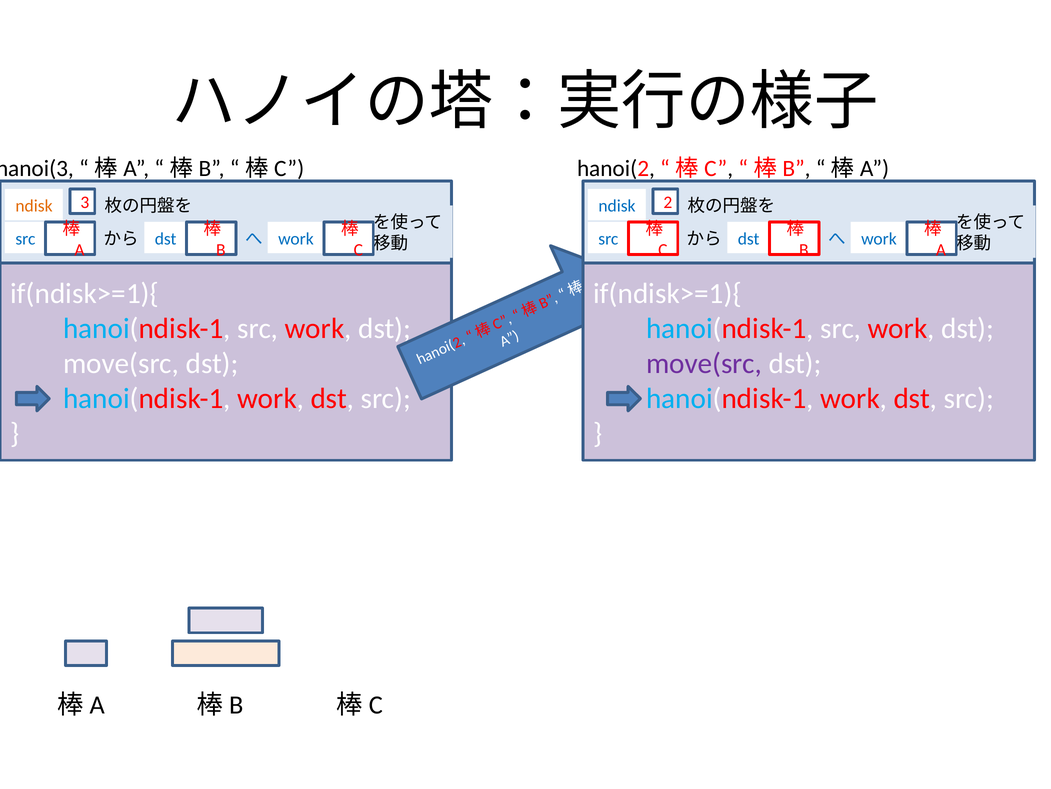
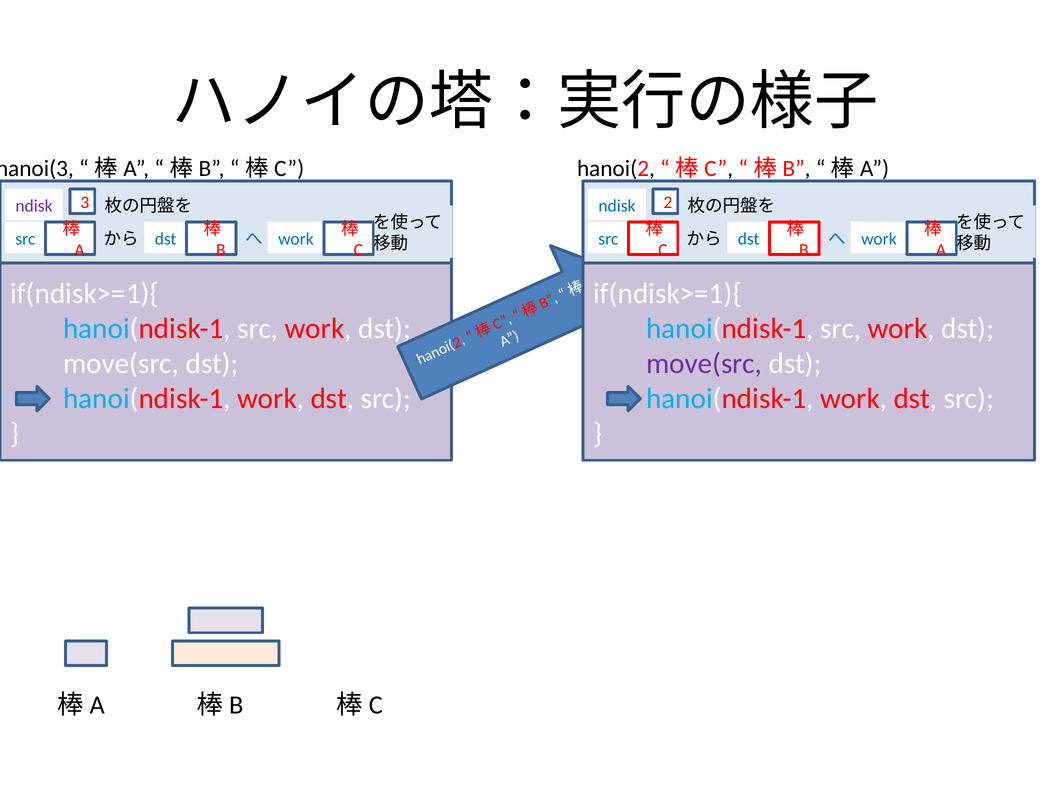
ndisk colour: orange -> purple (34, 206)
